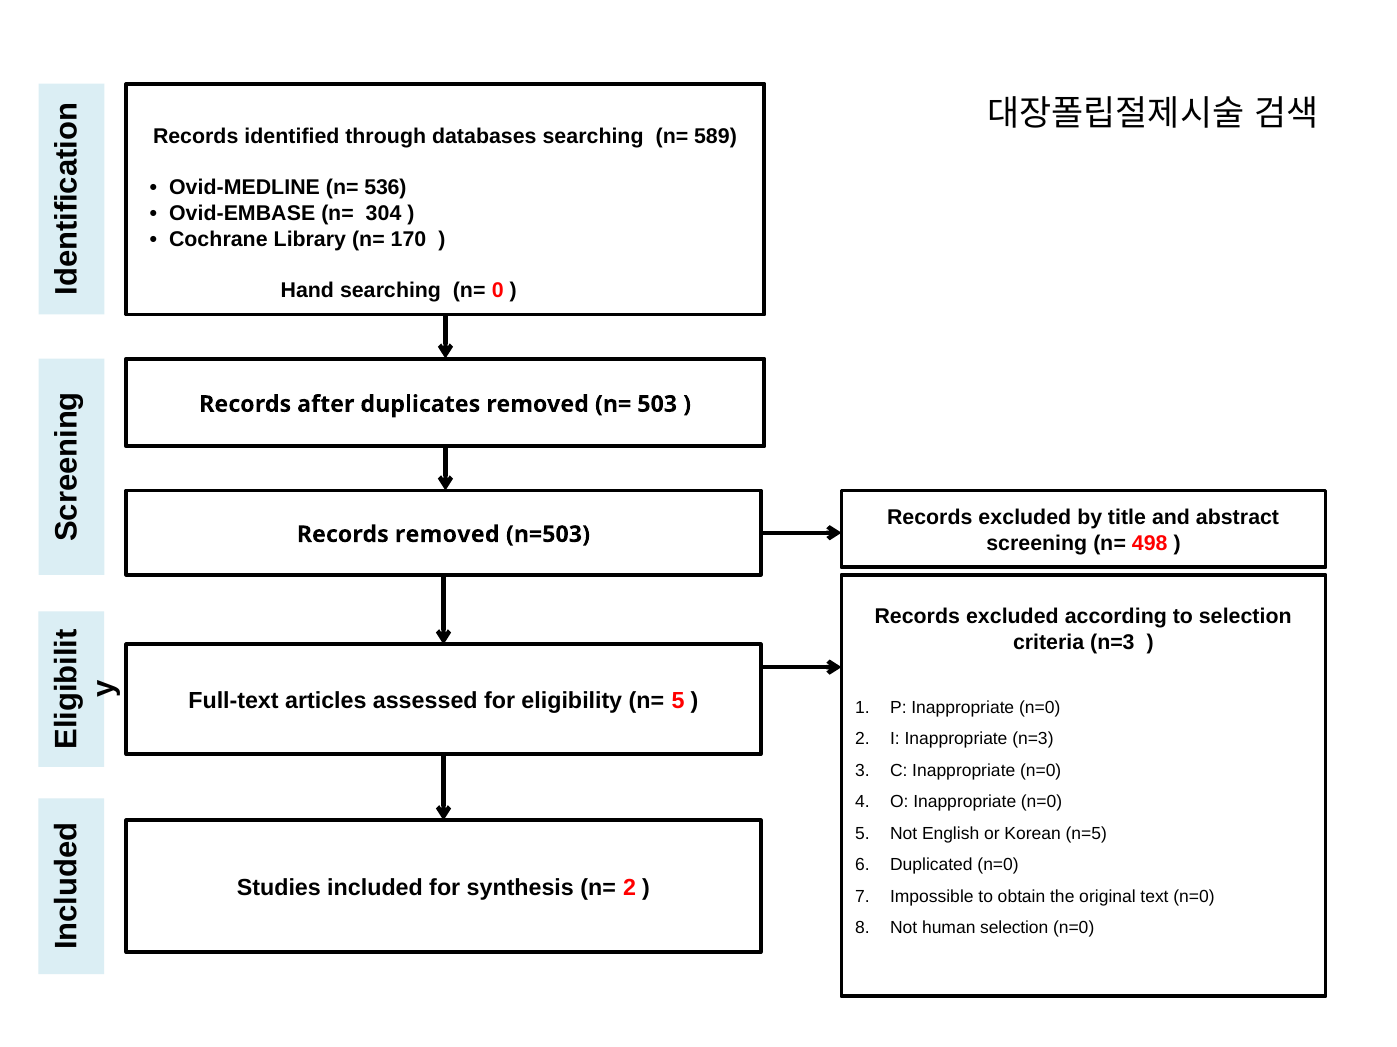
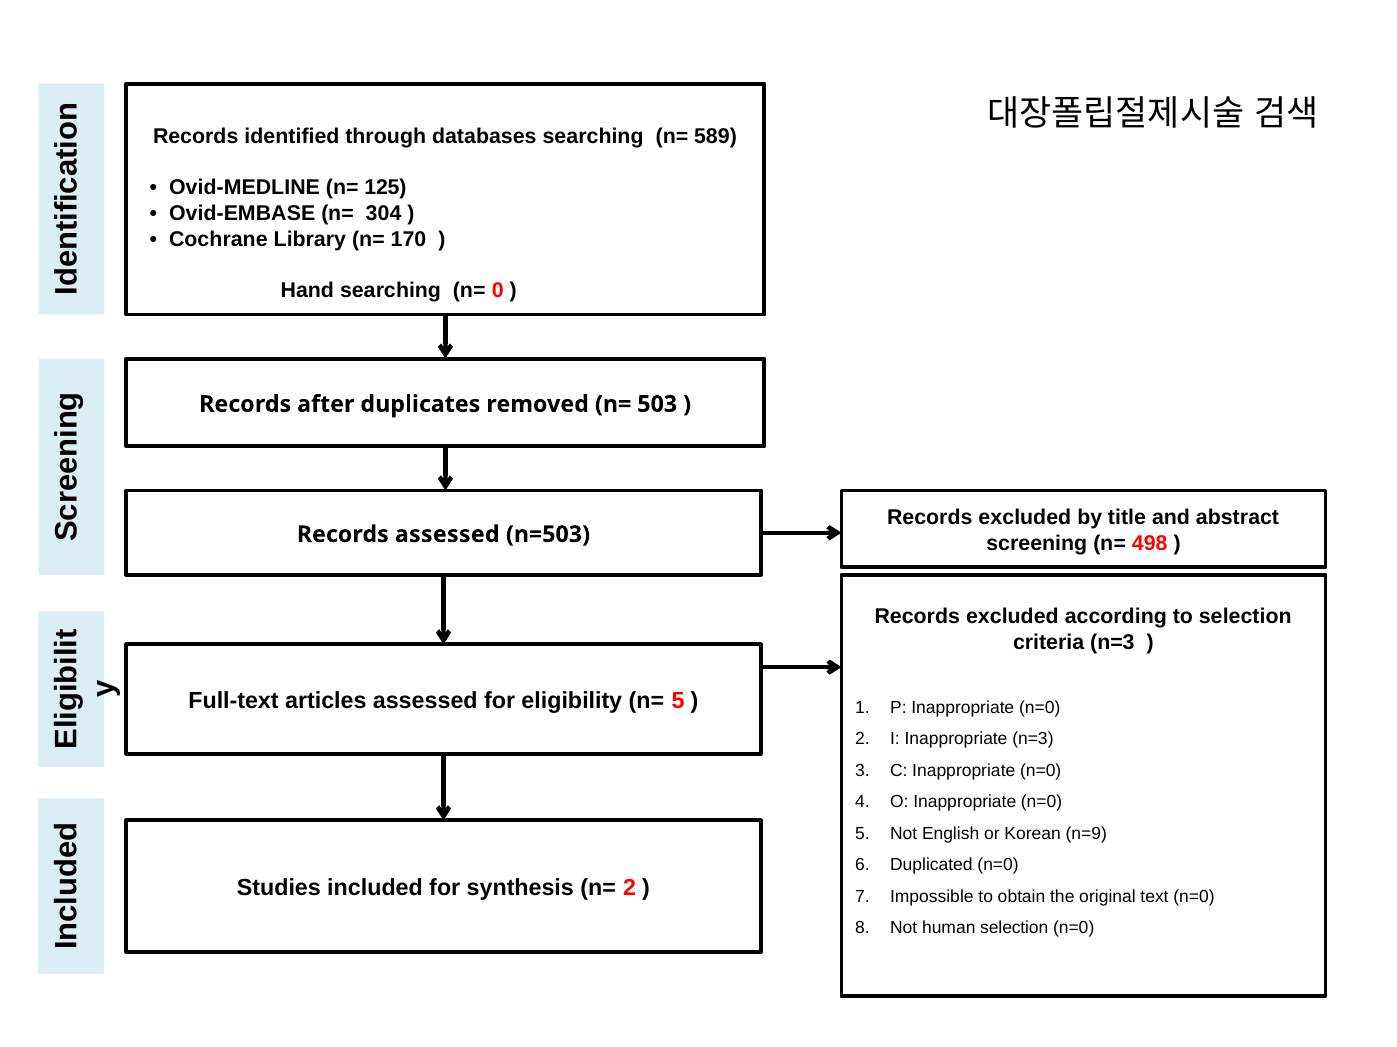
536: 536 -> 125 (385, 188)
Records removed: removed -> assessed (447, 535)
n=5: n=5 -> n=9 (1086, 834)
